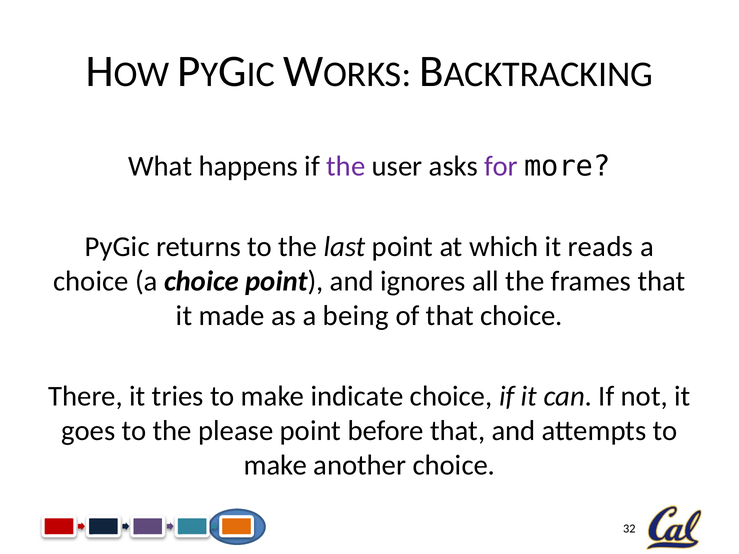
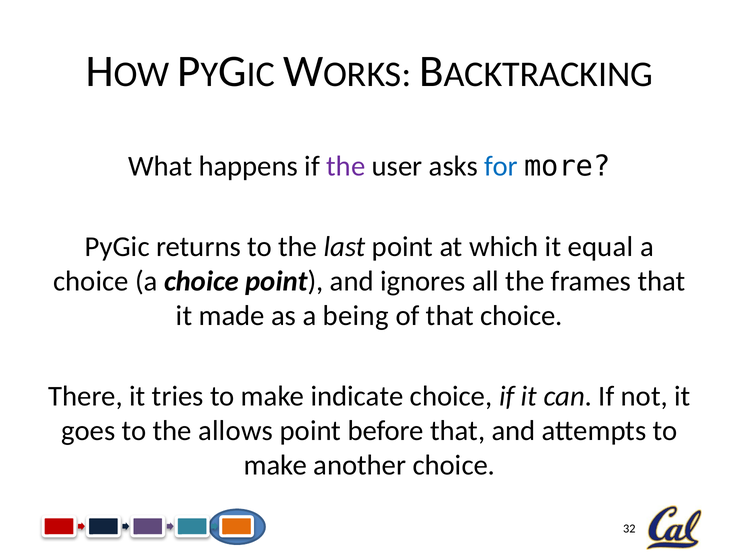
for colour: purple -> blue (501, 167)
reads: reads -> equal (600, 247)
please: please -> allows (236, 431)
